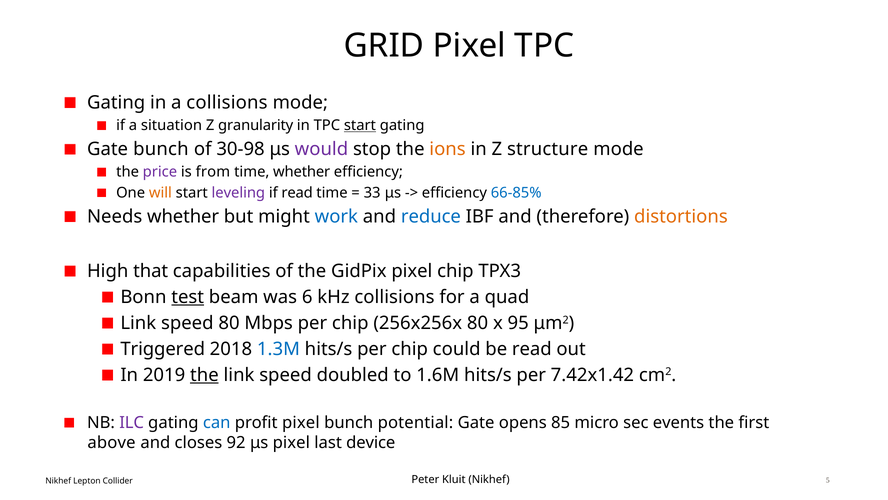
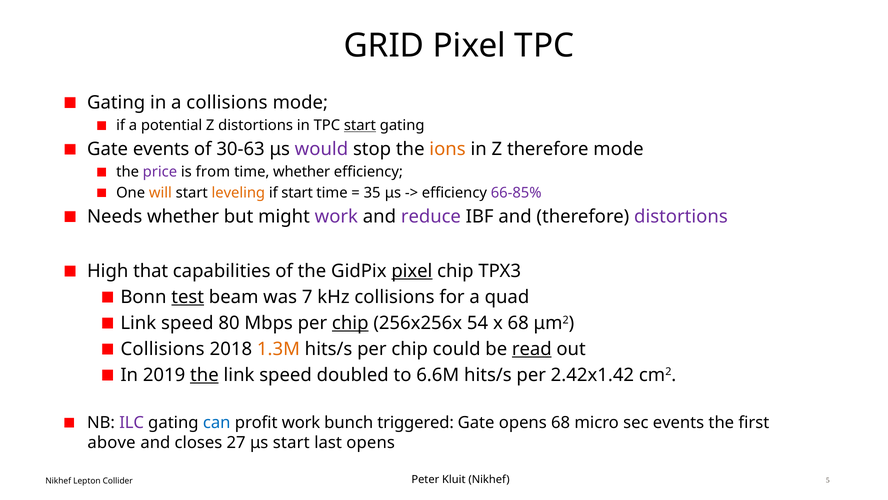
situation: situation -> potential (172, 125)
Z granularity: granularity -> distortions (256, 125)
Gate bunch: bunch -> events (161, 149)
30-98: 30-98 -> 30-63 (241, 149)
Z structure: structure -> therefore (548, 149)
leveling colour: purple -> orange (238, 193)
if read: read -> start (297, 193)
33: 33 -> 35 (372, 193)
66-85% colour: blue -> purple (516, 193)
work colour: blue -> purple (336, 217)
reduce colour: blue -> purple (431, 217)
distortions colour: orange -> purple (681, 217)
pixel underline: none -> present (412, 271)
6: 6 -> 7 (307, 297)
chip underline: none -> present (350, 323)
256x256x 80: 80 -> 54 (478, 323)
x 95: 95 -> 68 (518, 323)
Triggered: Triggered -> Collisions (163, 349)
1.3M colour: blue -> orange (278, 349)
read underline: none -> present (532, 349)
1.6M: 1.6M -> 6.6M (438, 375)
7.42x1.42: 7.42x1.42 -> 2.42x1.42 (592, 375)
profit pixel: pixel -> work (301, 422)
potential: potential -> triggered (416, 422)
opens 85: 85 -> 68 (561, 422)
92: 92 -> 27 (236, 442)
μs pixel: pixel -> start (291, 442)
last device: device -> opens (371, 442)
